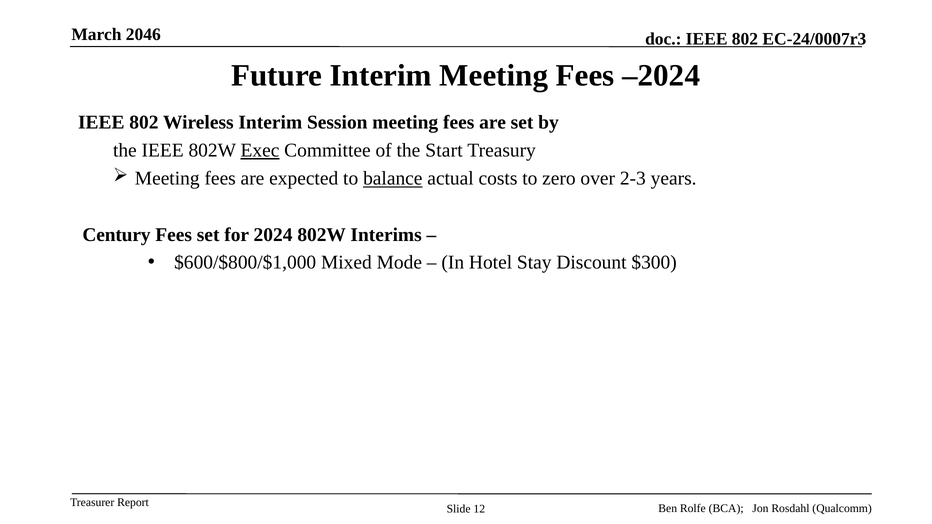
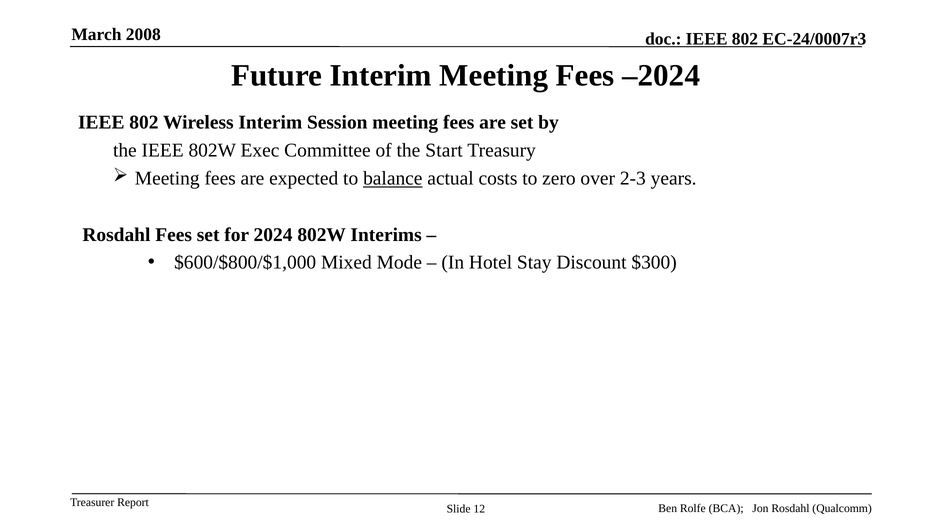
2046: 2046 -> 2008 (143, 34)
Exec underline: present -> none (260, 150)
Century: Century -> Rosdahl (116, 235)
